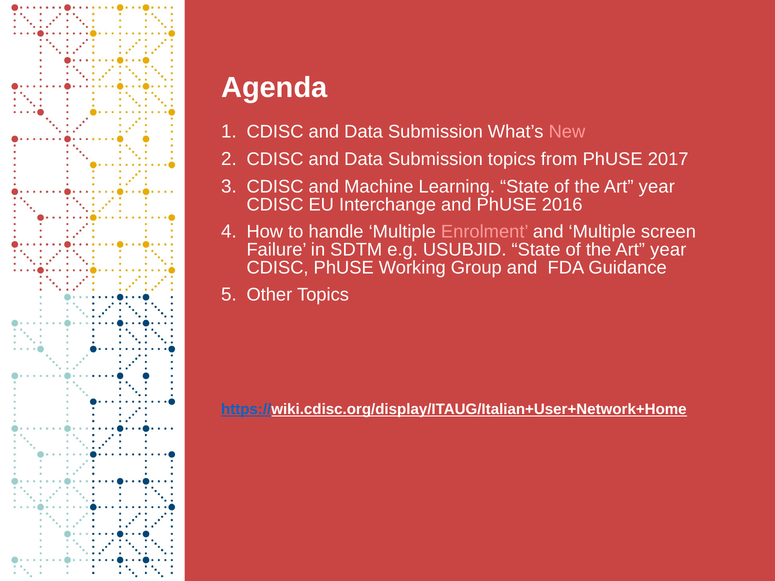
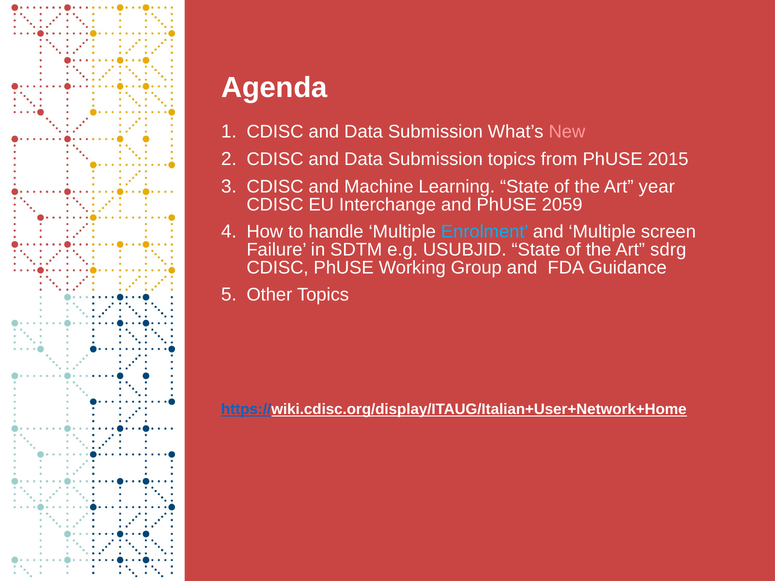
2017: 2017 -> 2015 (668, 159)
2016: 2016 -> 2059 (562, 205)
Enrolment colour: pink -> light blue (485, 232)
year: year -> sdrg (668, 250)
